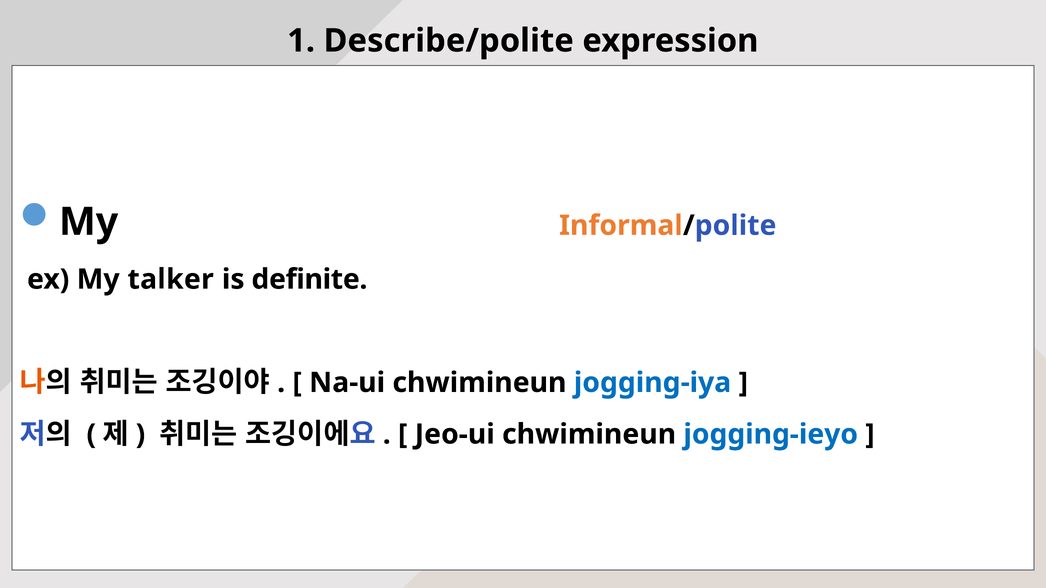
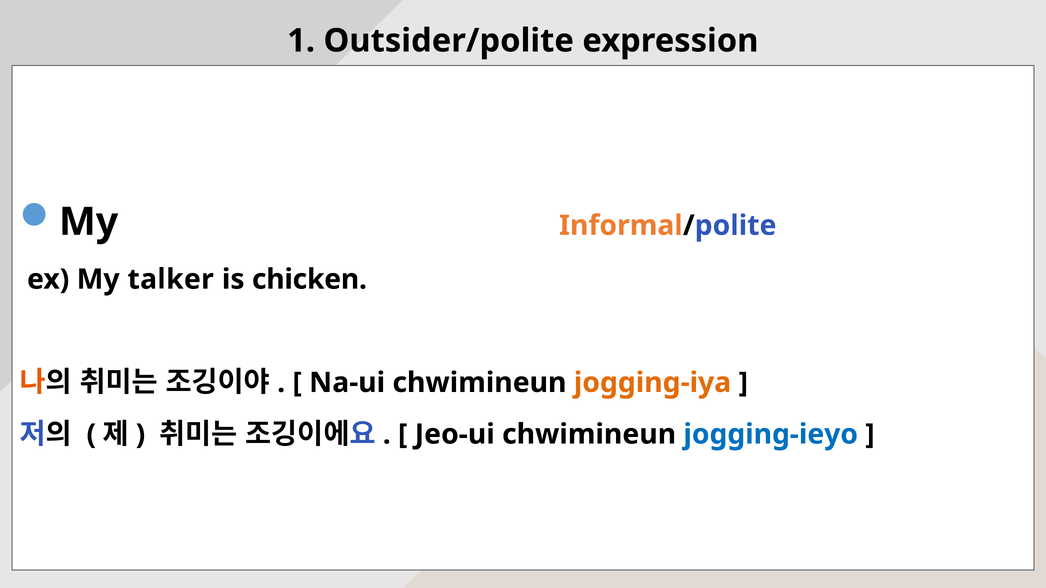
Describe/polite: Describe/polite -> Outsider/polite (449, 41)
definite: definite -> chicken (309, 280)
jogging-iya colour: blue -> orange (653, 383)
